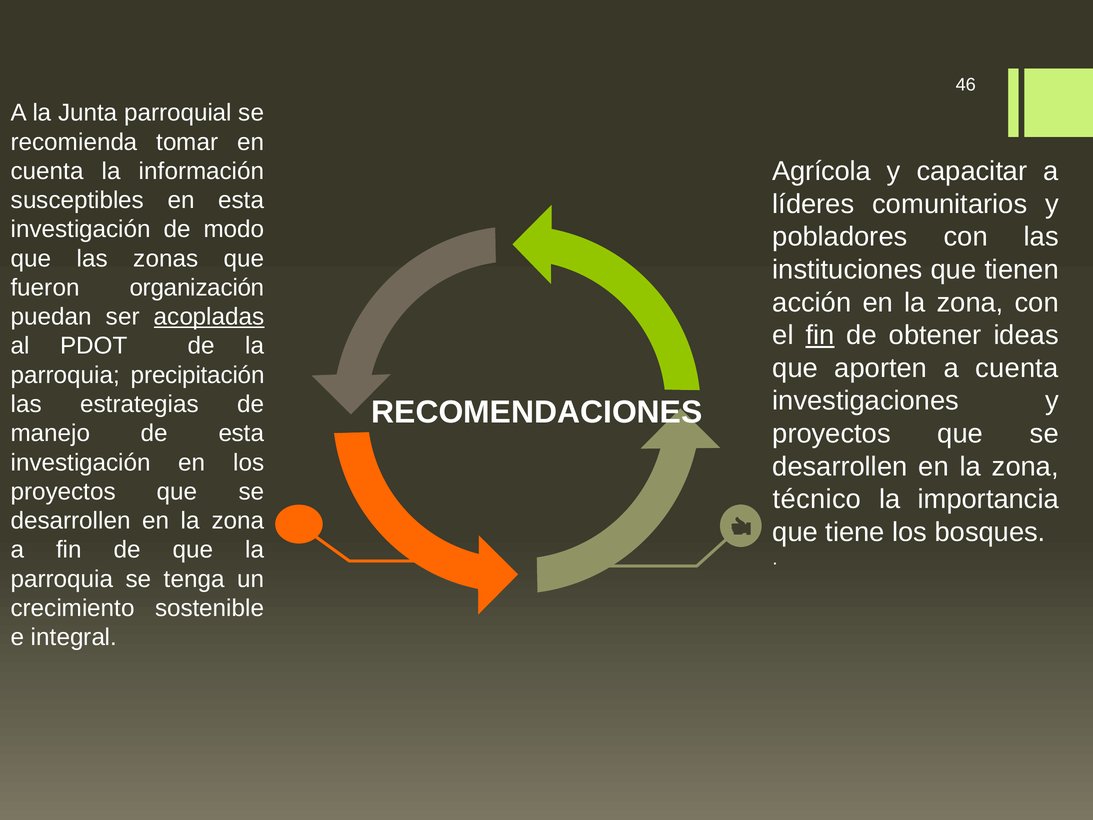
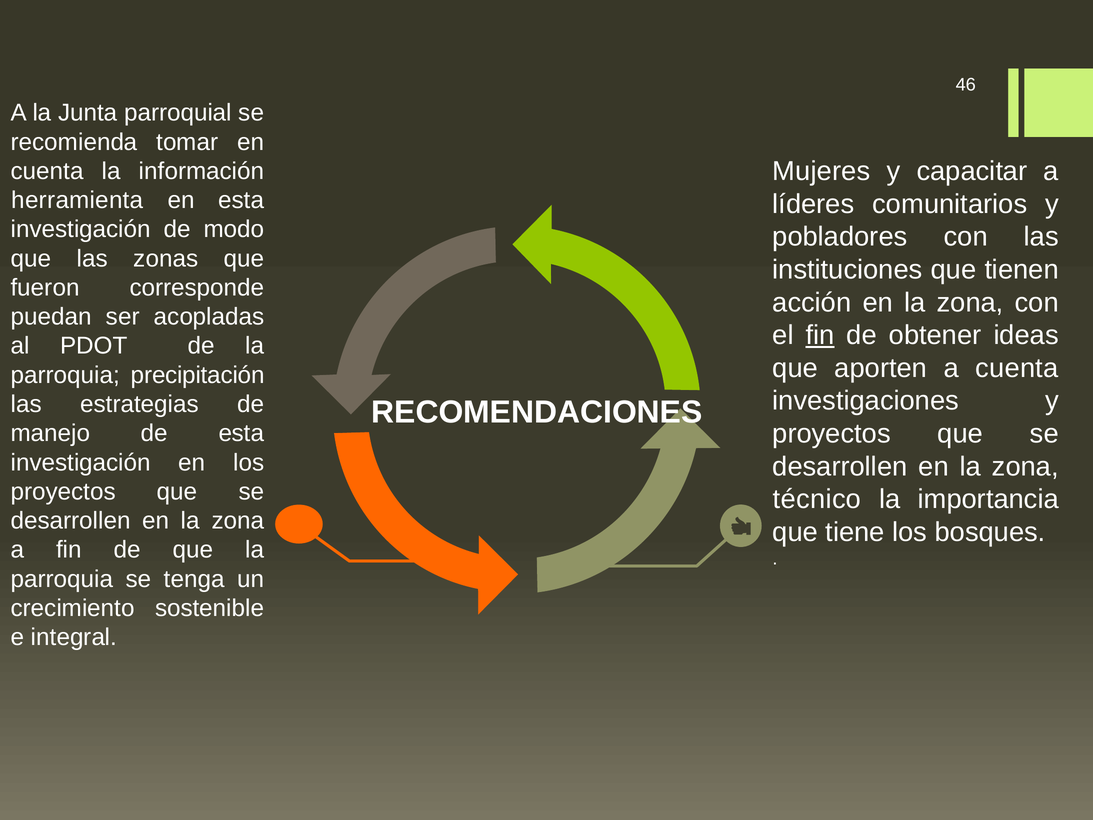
Agrícola: Agrícola -> Mujeres (821, 171)
susceptibles: susceptibles -> herramienta (77, 200)
organización: organización -> corresponde (197, 288)
acopladas underline: present -> none (209, 317)
